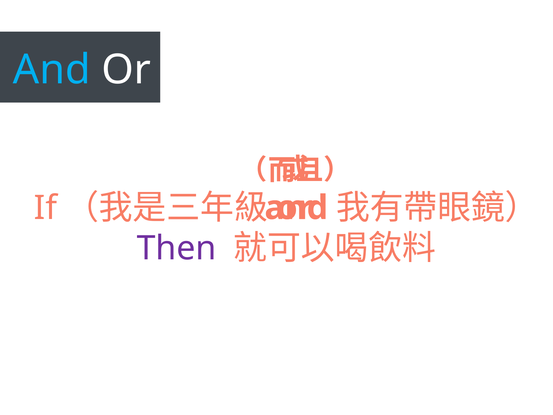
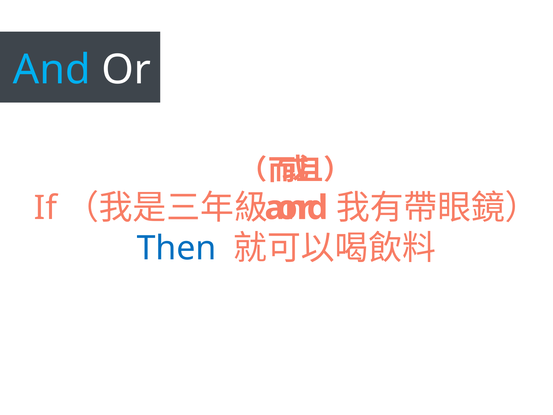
Then colour: purple -> blue (177, 248)
